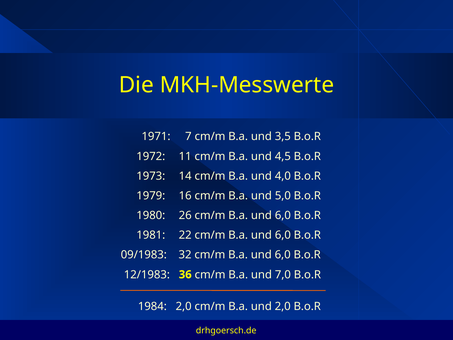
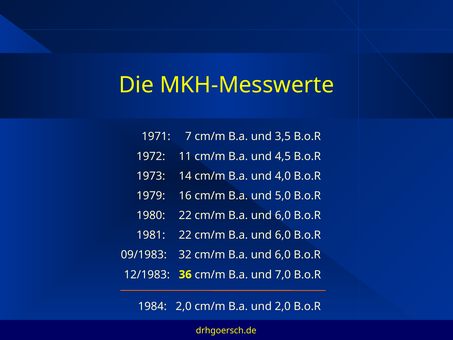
1980 26: 26 -> 22 (185, 215)
